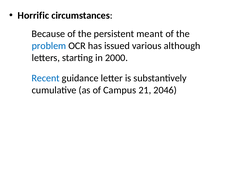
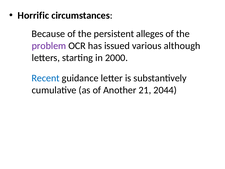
meant: meant -> alleges (150, 34)
problem colour: blue -> purple (49, 46)
Campus: Campus -> Another (120, 90)
2046: 2046 -> 2044 (165, 90)
